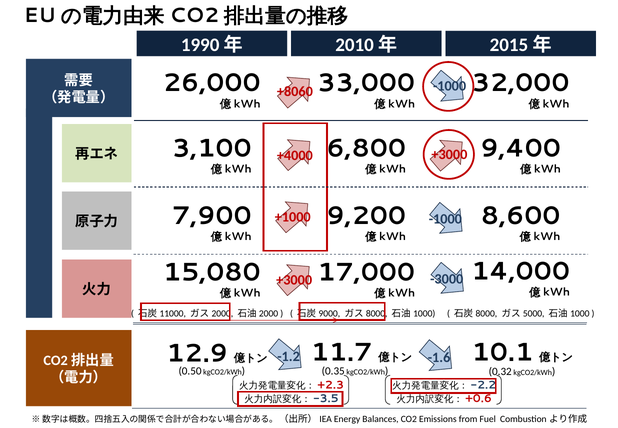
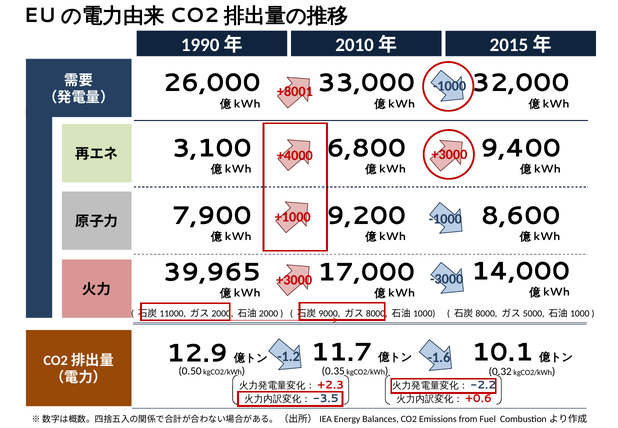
+8060: +8060 -> +8001 (295, 91)
15,080: 15,080 -> 39,965 (212, 272)
